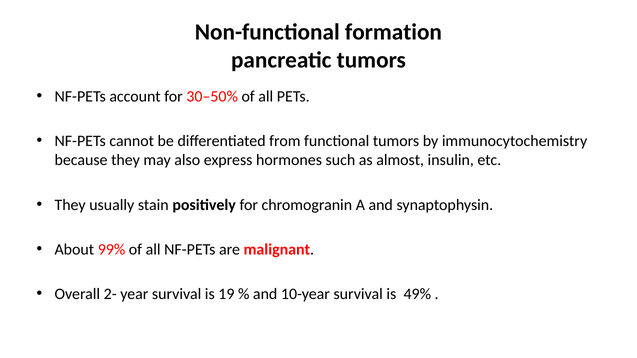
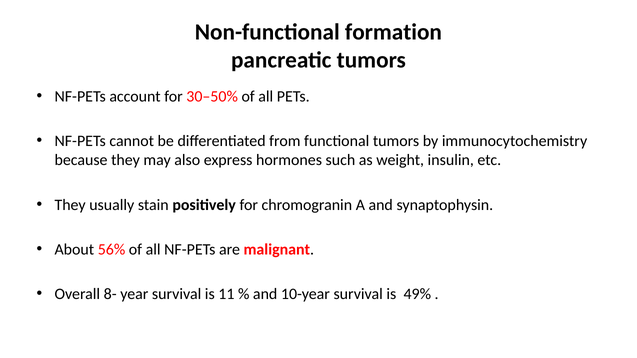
almost: almost -> weight (400, 160)
99%: 99% -> 56% (112, 250)
2-: 2- -> 8- (110, 294)
19: 19 -> 11 (226, 294)
